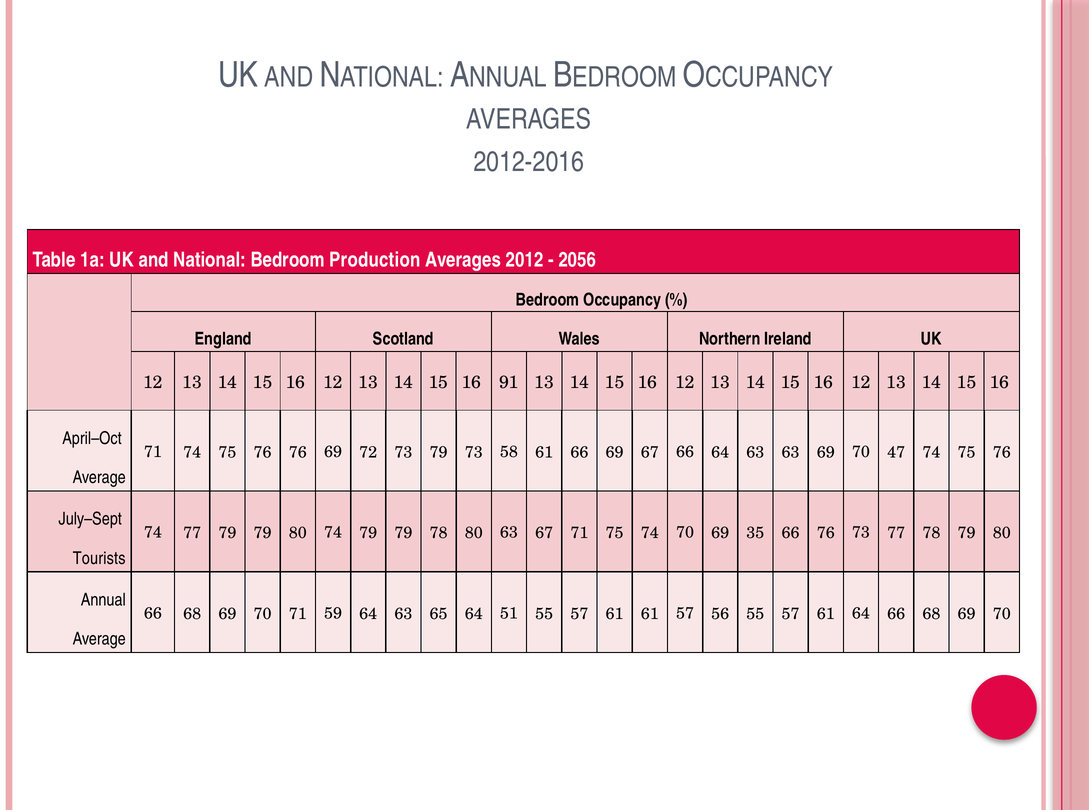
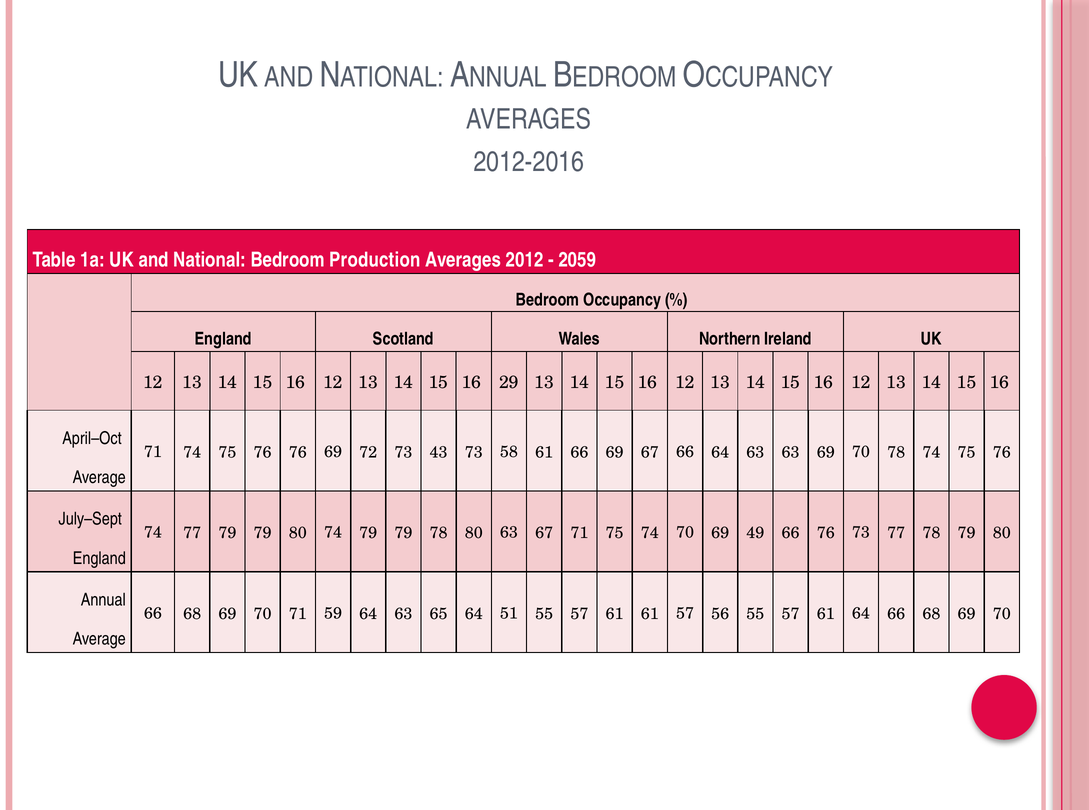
2056: 2056 -> 2059 (577, 260)
91: 91 -> 29 (509, 382)
73 79: 79 -> 43 (439, 452)
70 47: 47 -> 78 (896, 452)
35: 35 -> 49 (755, 533)
Tourists: Tourists -> England (99, 558)
